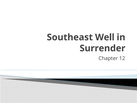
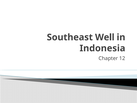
Surrender: Surrender -> Indonesia (102, 48)
